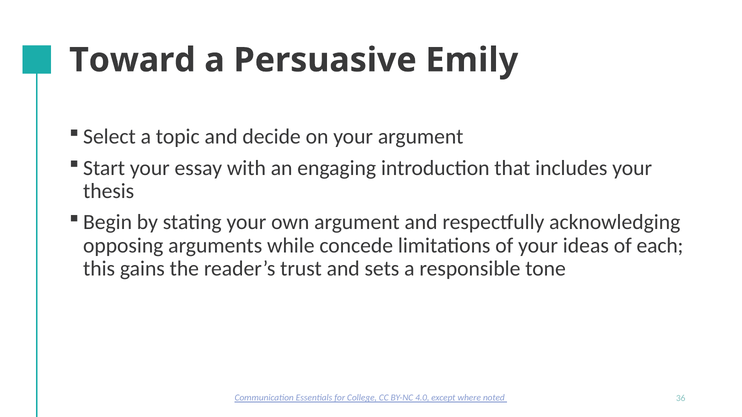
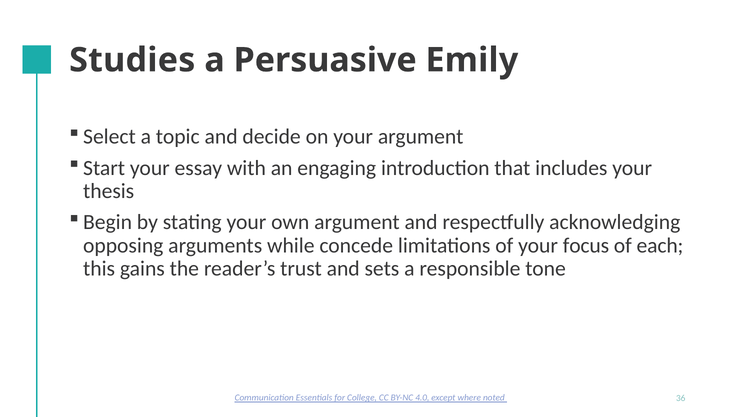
Toward: Toward -> Studies (132, 60)
ideas: ideas -> focus (586, 246)
